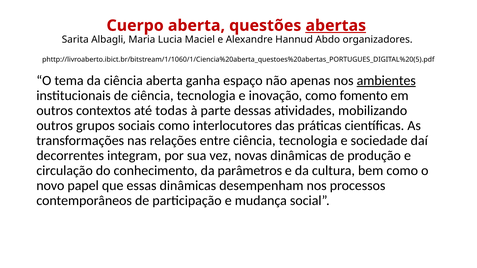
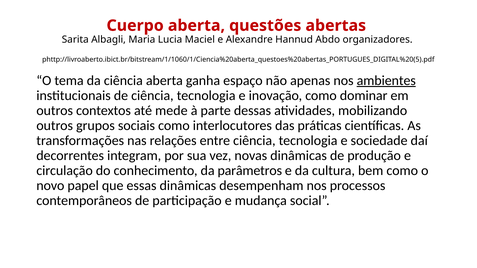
abertas underline: present -> none (336, 26)
fomento: fomento -> dominar (364, 96)
todas: todas -> mede (171, 111)
